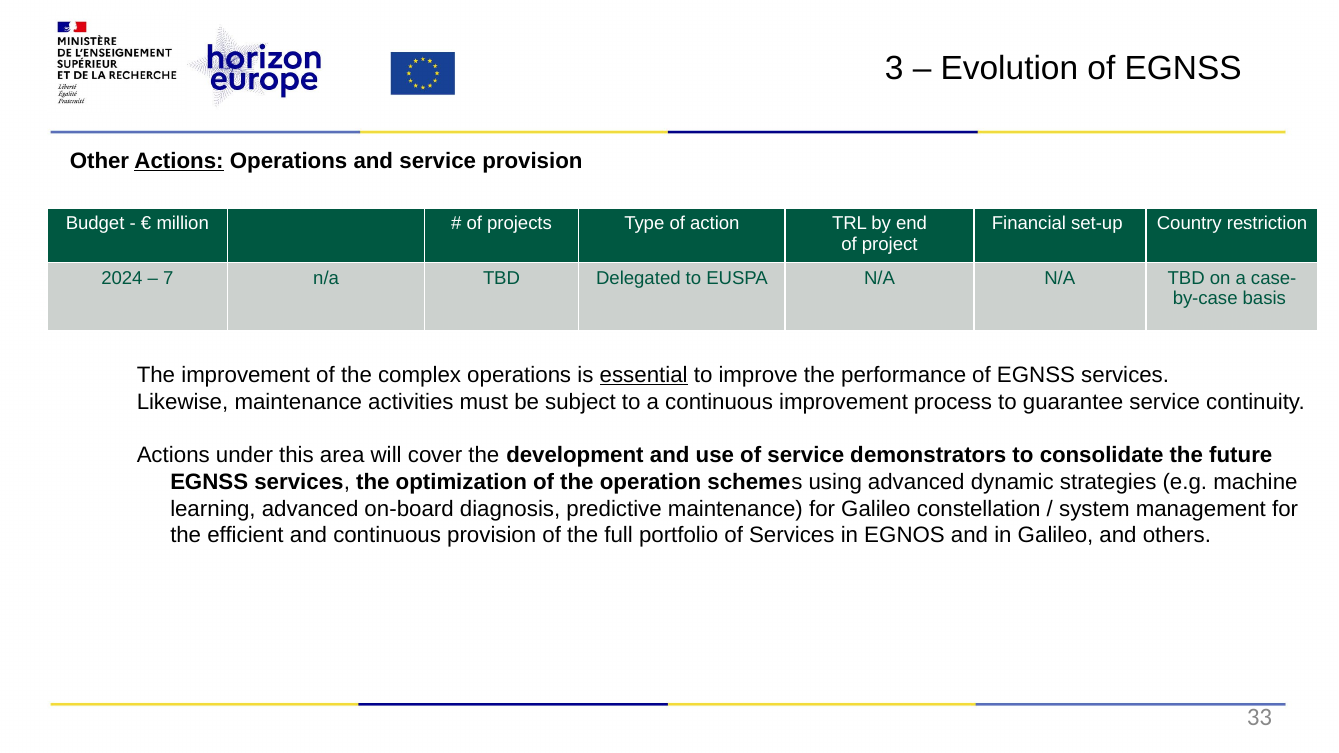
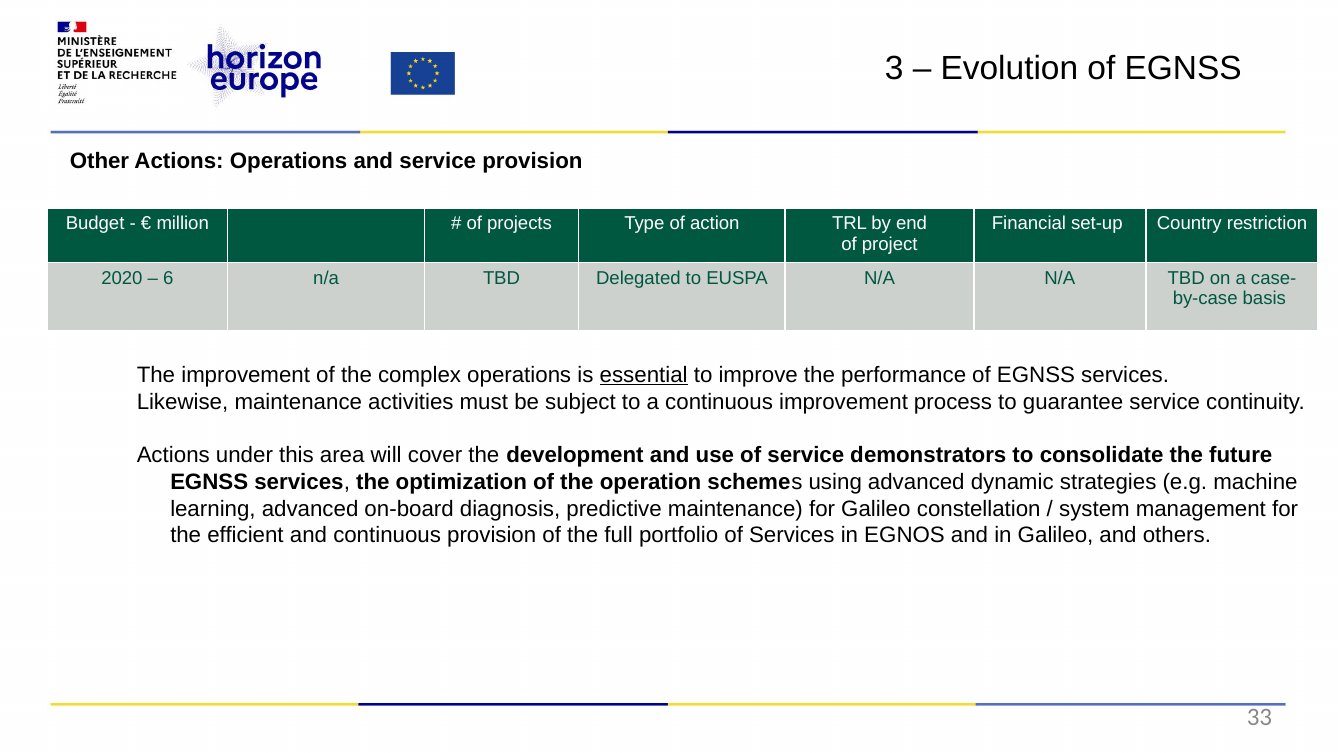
Actions underline: present -> none (179, 161)
2024: 2024 -> 2020 (122, 278)
7: 7 -> 6 (168, 278)
